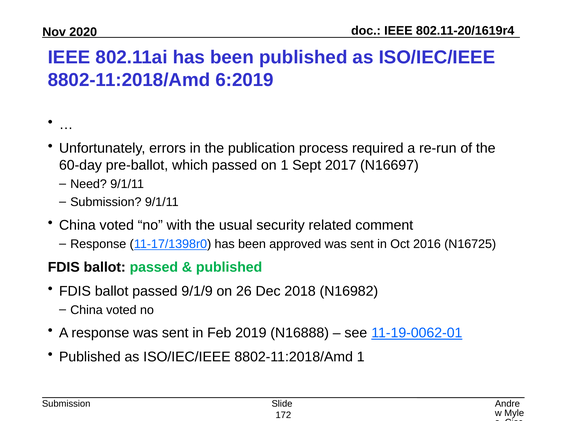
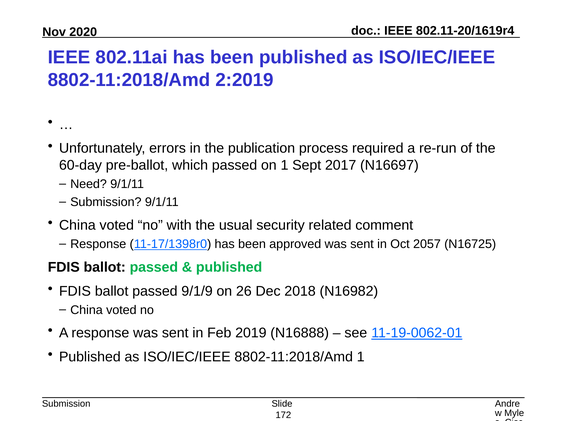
6:2019: 6:2019 -> 2:2019 (245, 80)
2016: 2016 -> 2057 (427, 244)
